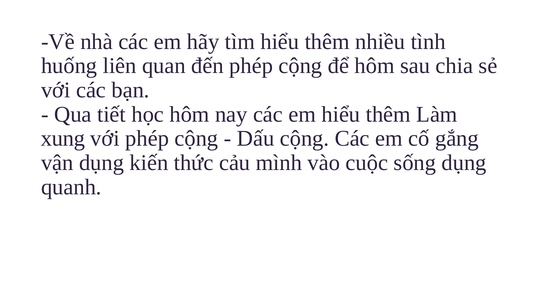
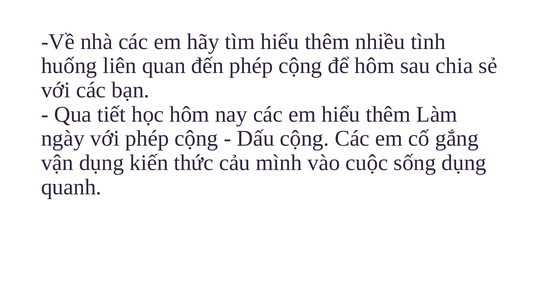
xung: xung -> ngày (63, 139)
